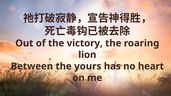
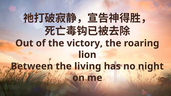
yours: yours -> living (88, 66)
heart: heart -> night (151, 66)
